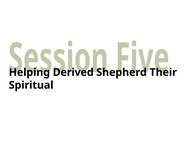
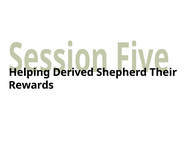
Spiritual: Spiritual -> Rewards (31, 85)
